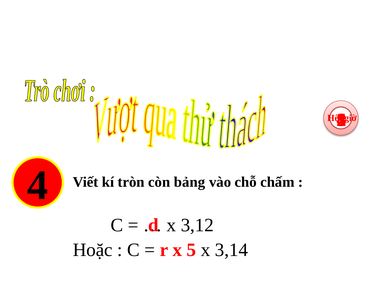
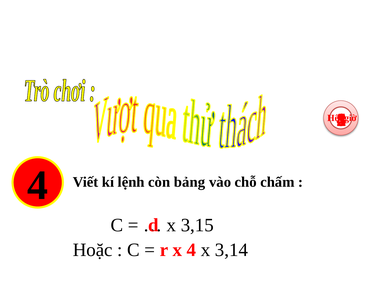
tròn: tròn -> lệnh (131, 182)
3,12: 3,12 -> 3,15 (197, 225)
x 5: 5 -> 4 (191, 250)
